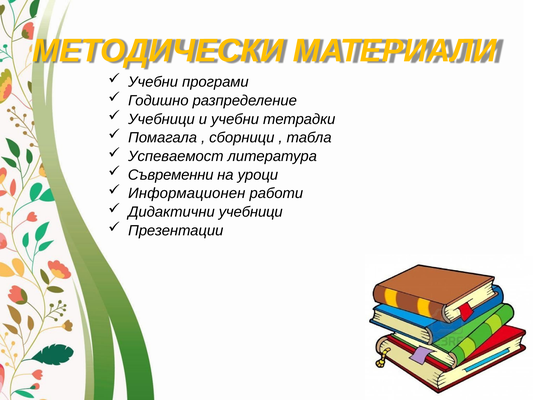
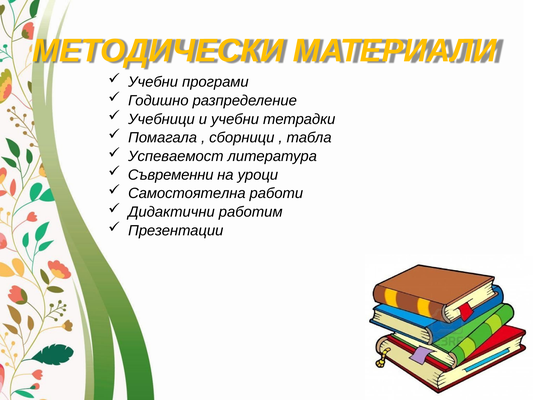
Информационен: Информационен -> Самостоятелна (187, 193)
Дидактични учебници: учебници -> работим (251, 212)
